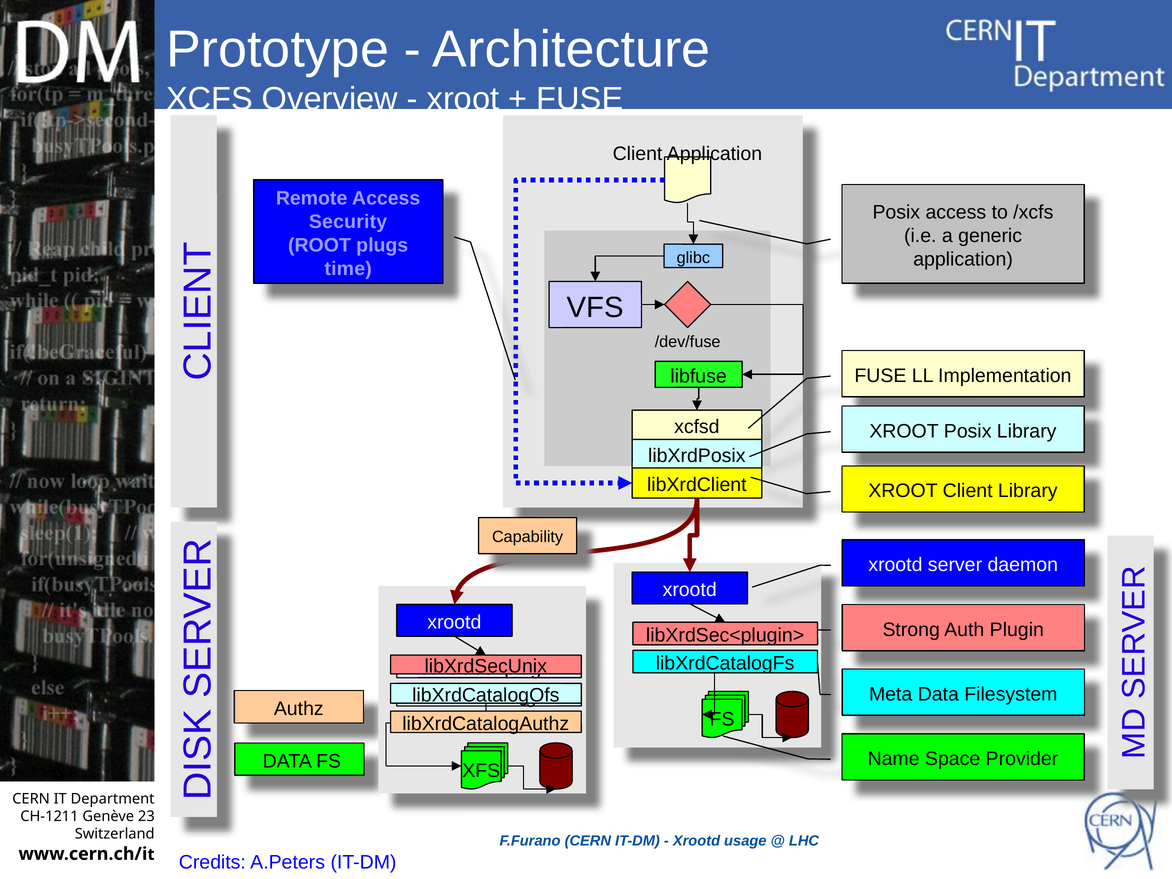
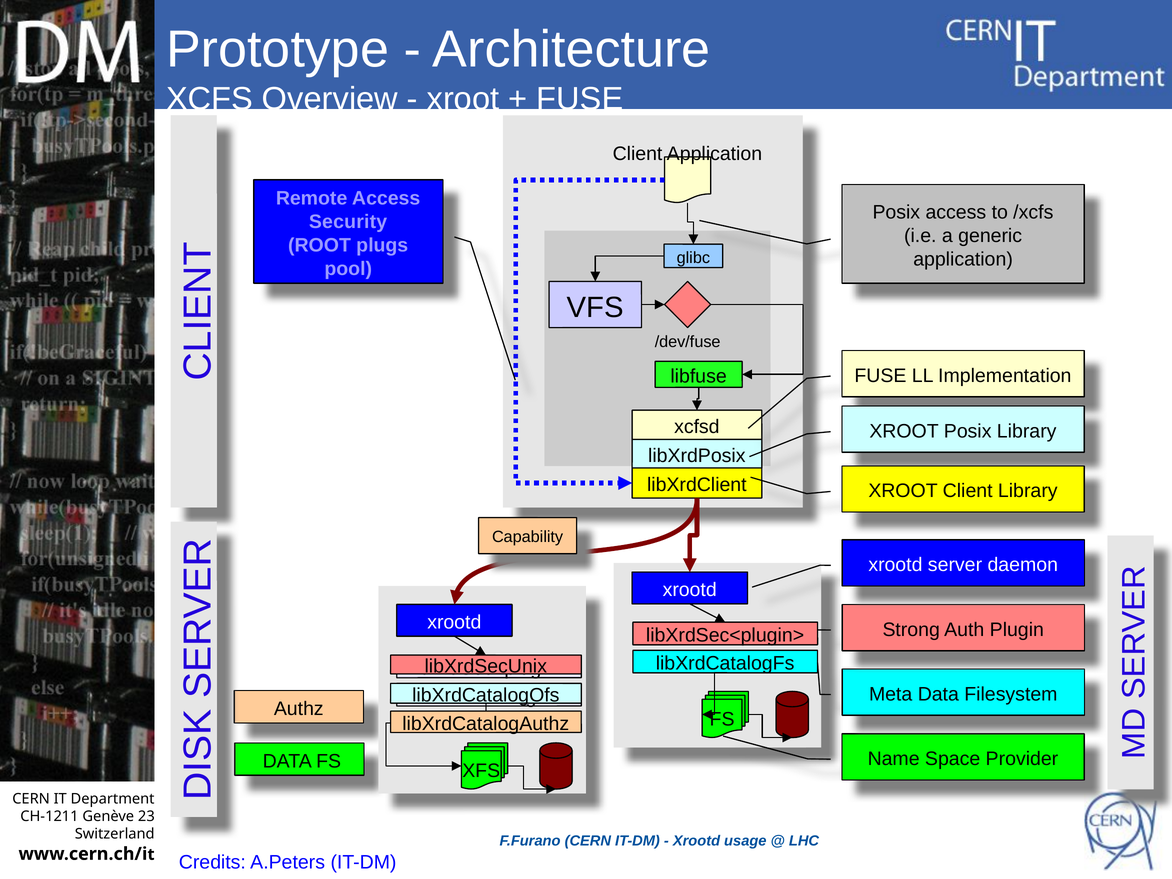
time: time -> pool (348, 269)
